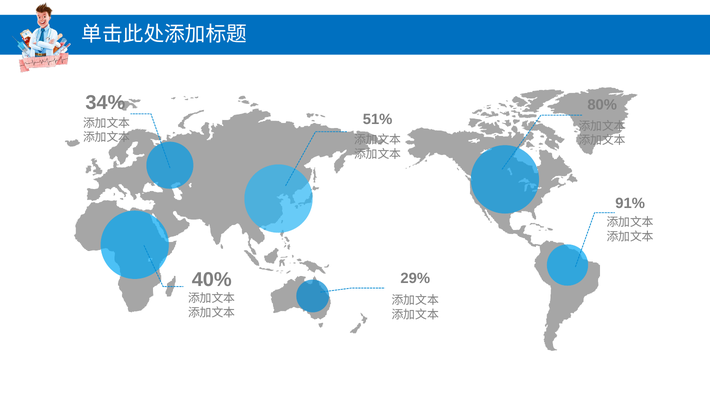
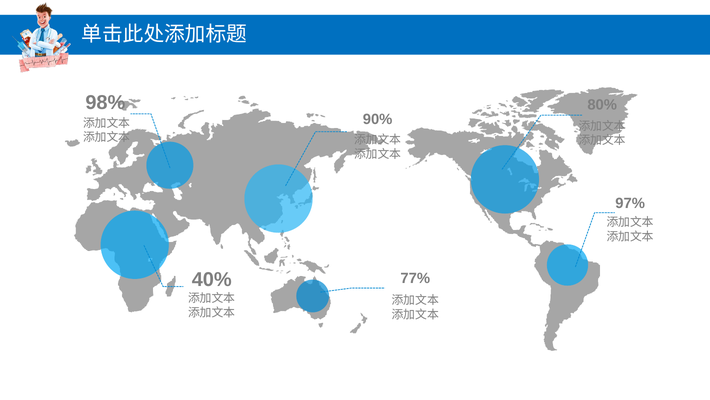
34%: 34% -> 98% (105, 103)
51%: 51% -> 90% (378, 119)
91%: 91% -> 97% (630, 203)
29%: 29% -> 77% (415, 278)
